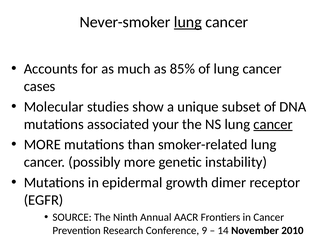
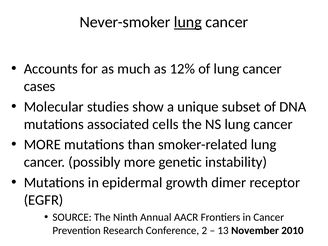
85%: 85% -> 12% (182, 69)
your: your -> cells (166, 124)
cancer underline: present -> none (273, 124)
9: 9 -> 2 (204, 230)
14: 14 -> 13 (223, 230)
